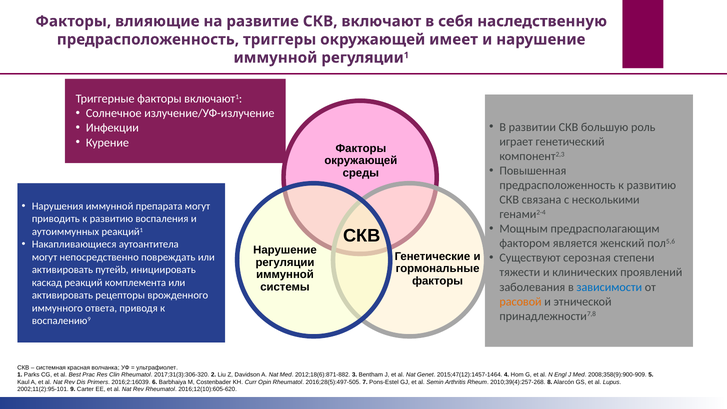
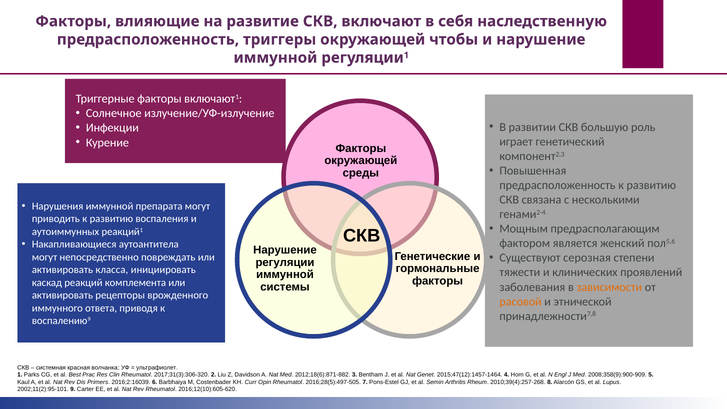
имеет: имеет -> чтобы (454, 39)
путейb: путейb -> класса (112, 270)
зависимости colour: blue -> orange (609, 287)
